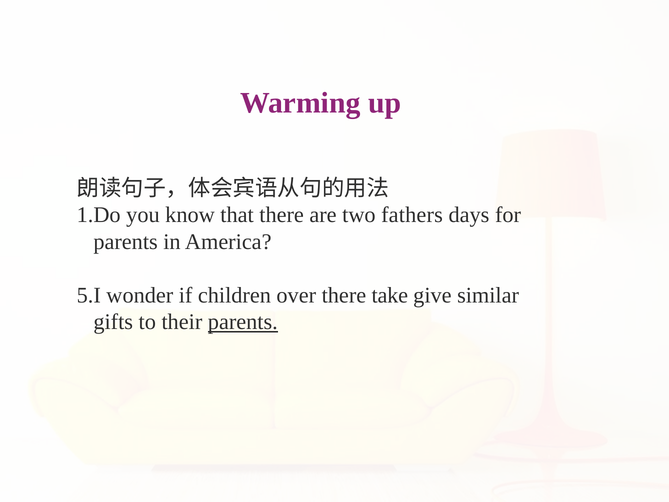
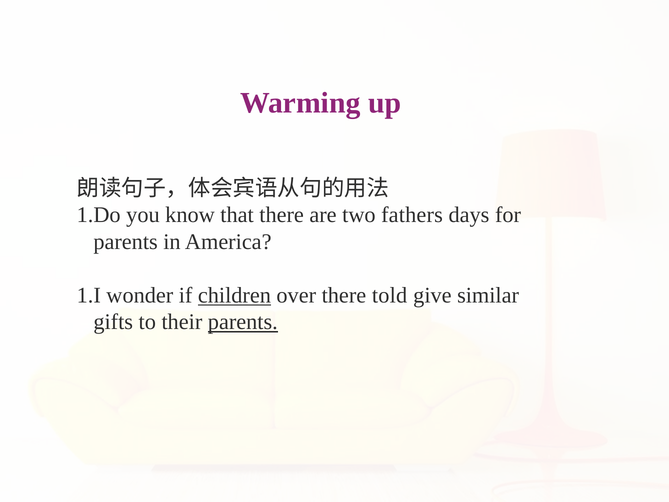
5.I: 5.I -> 1.I (89, 295)
children underline: none -> present (234, 295)
take: take -> told (390, 295)
